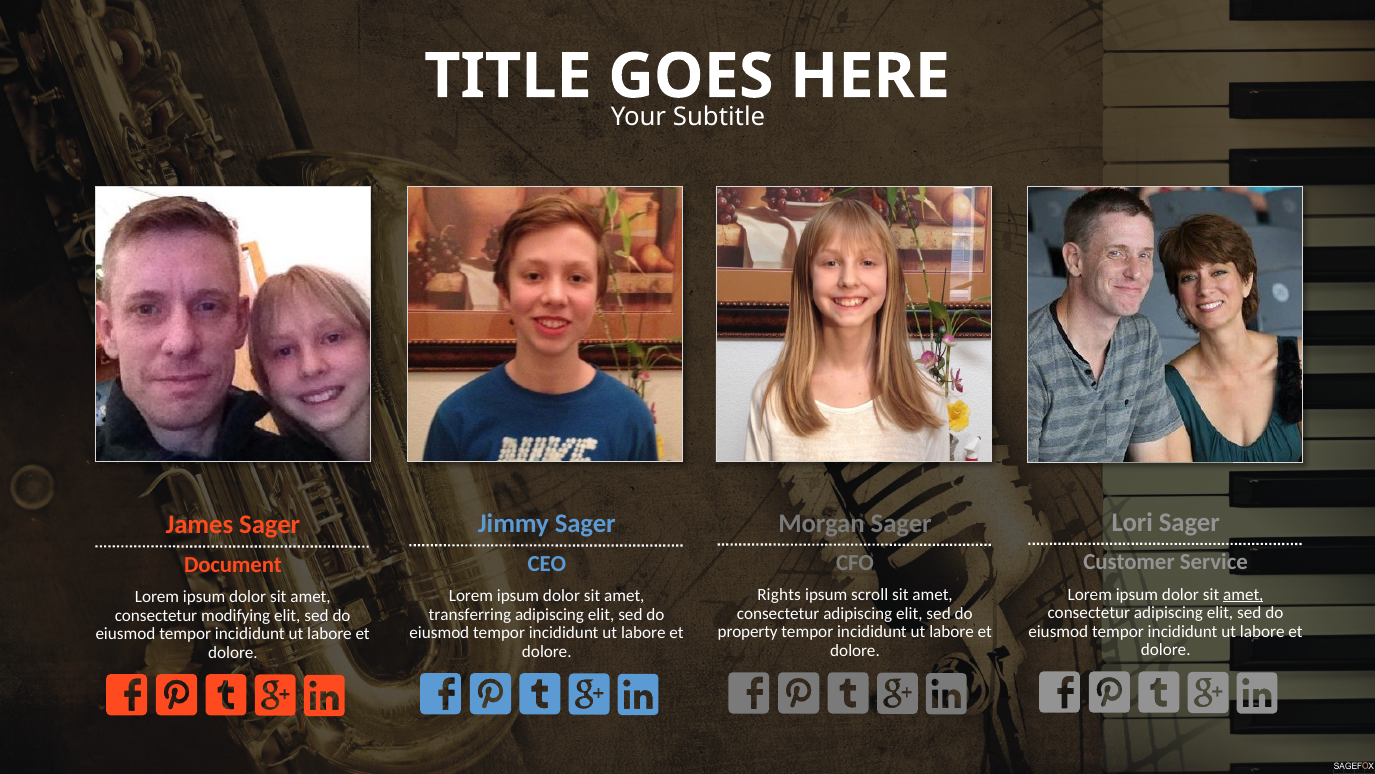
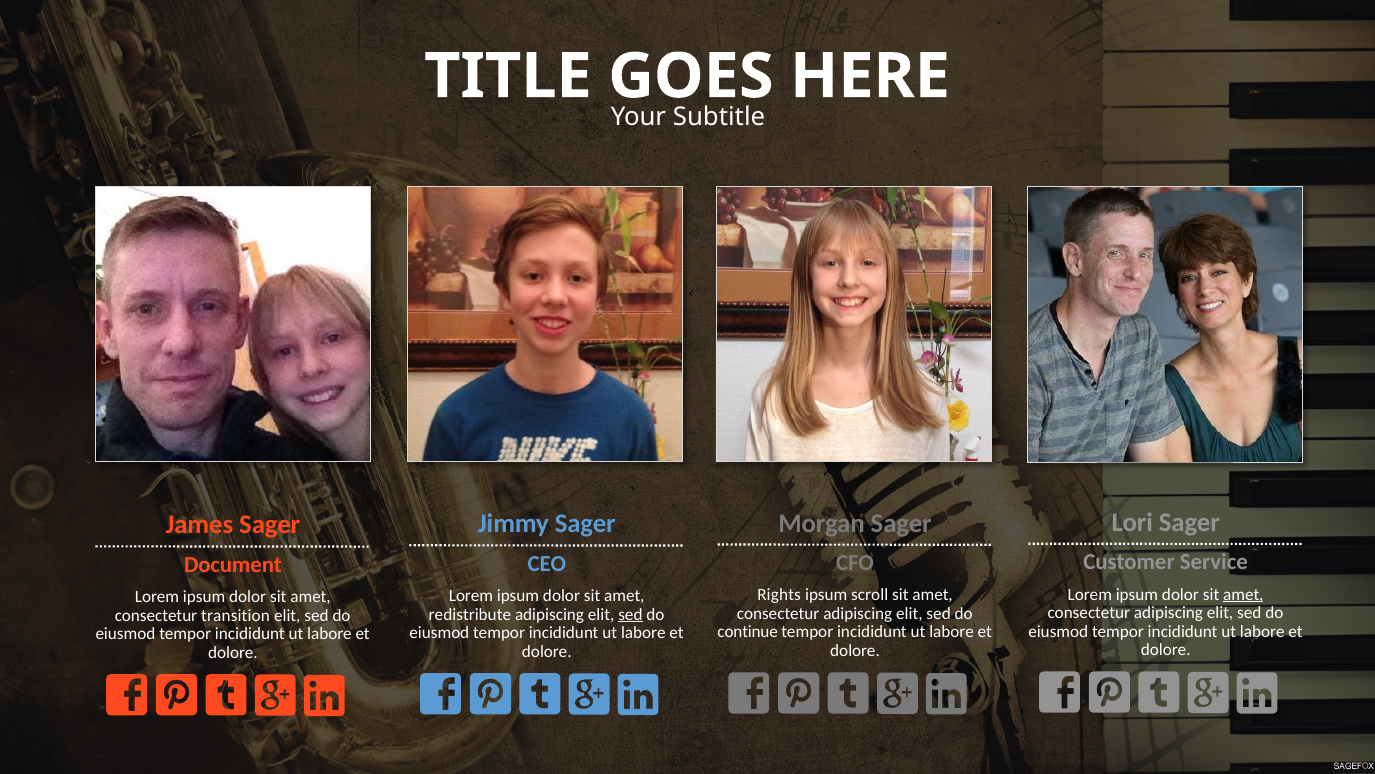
transferring: transferring -> redistribute (470, 614)
sed underline: none -> present (630, 614)
modifying: modifying -> transition (236, 615)
property: property -> continue (748, 632)
